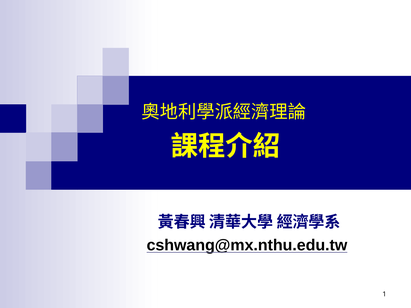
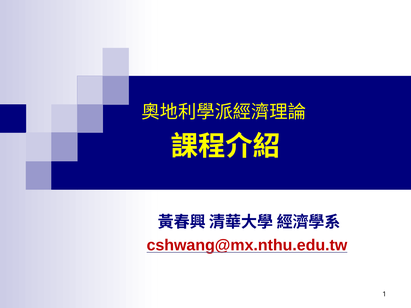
cshwang@mx.nthu.edu.tw colour: black -> red (247, 245)
